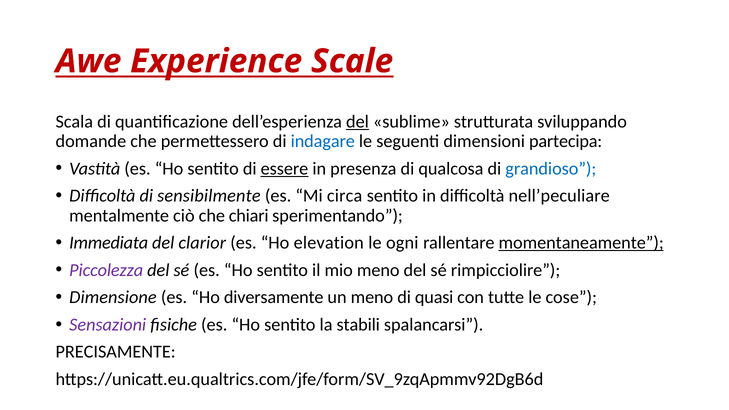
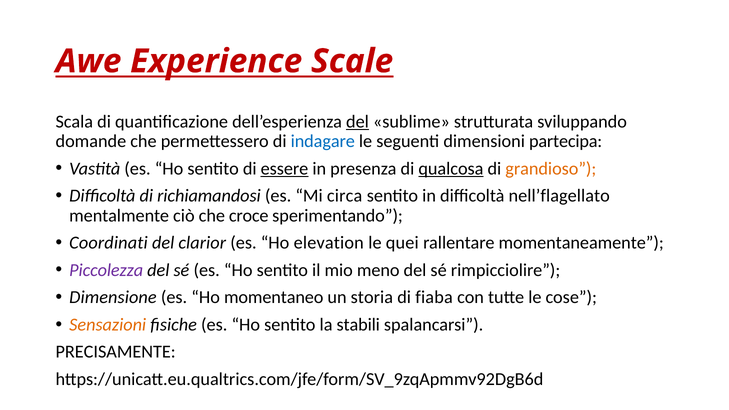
qualcosa underline: none -> present (451, 169)
grandioso colour: blue -> orange (551, 169)
sensibilmente: sensibilmente -> richiamandosi (209, 196)
nell’peculiare: nell’peculiare -> nell’flagellato (559, 196)
chiari: chiari -> croce (249, 216)
Immediata: Immediata -> Coordinati (108, 243)
ogni: ogni -> quei (402, 243)
momentaneamente underline: present -> none (581, 243)
diversamente: diversamente -> momentaneo (274, 297)
un meno: meno -> storia (372, 297)
quasi: quasi -> fiaba (434, 297)
Sensazioni colour: purple -> orange (108, 325)
